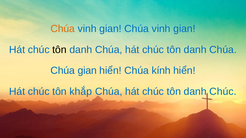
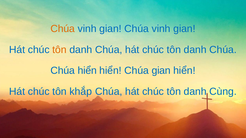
tôn colour: black -> orange (59, 50)
Chúa gian: gian -> hiển (87, 71)
Chúa kính: kính -> gian (161, 71)
danh Chúc: Chúc -> Cùng (223, 92)
